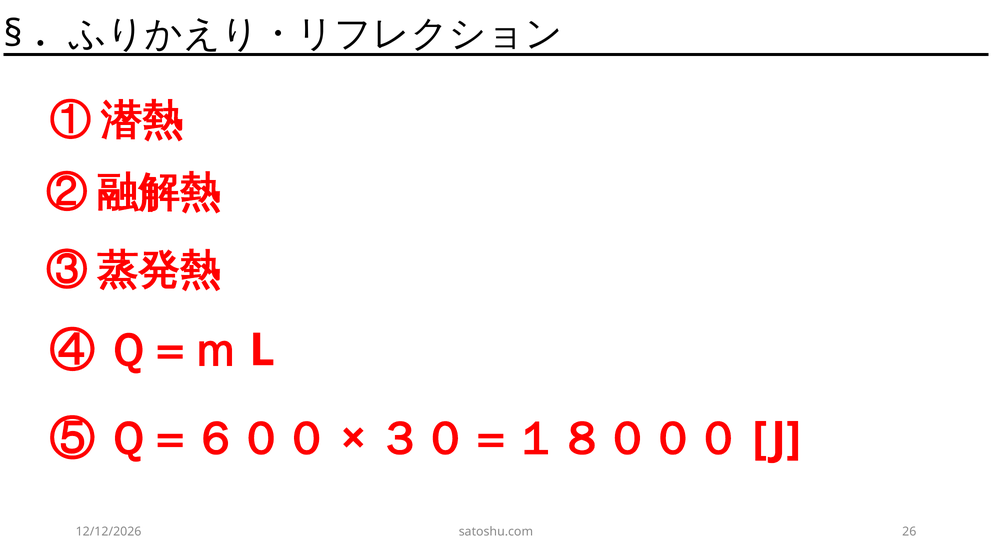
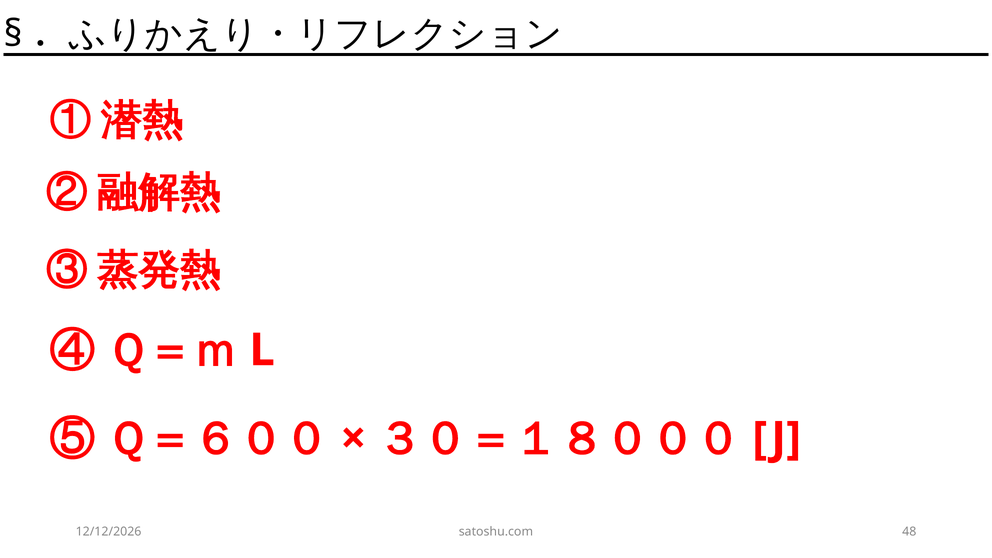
26: 26 -> 48 (909, 532)
